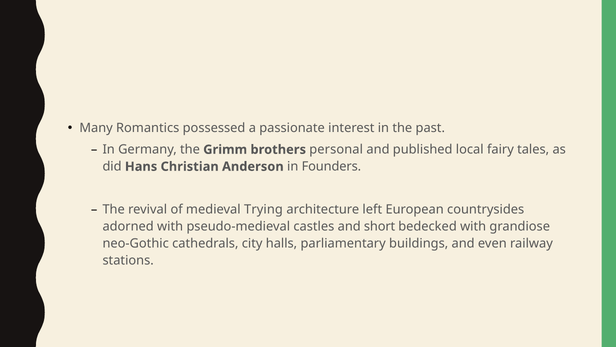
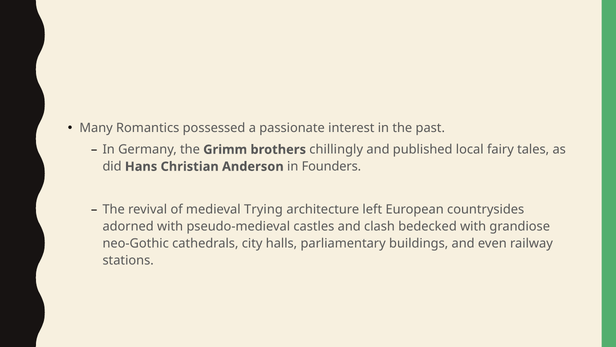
personal: personal -> chillingly (336, 149)
short: short -> clash (379, 226)
